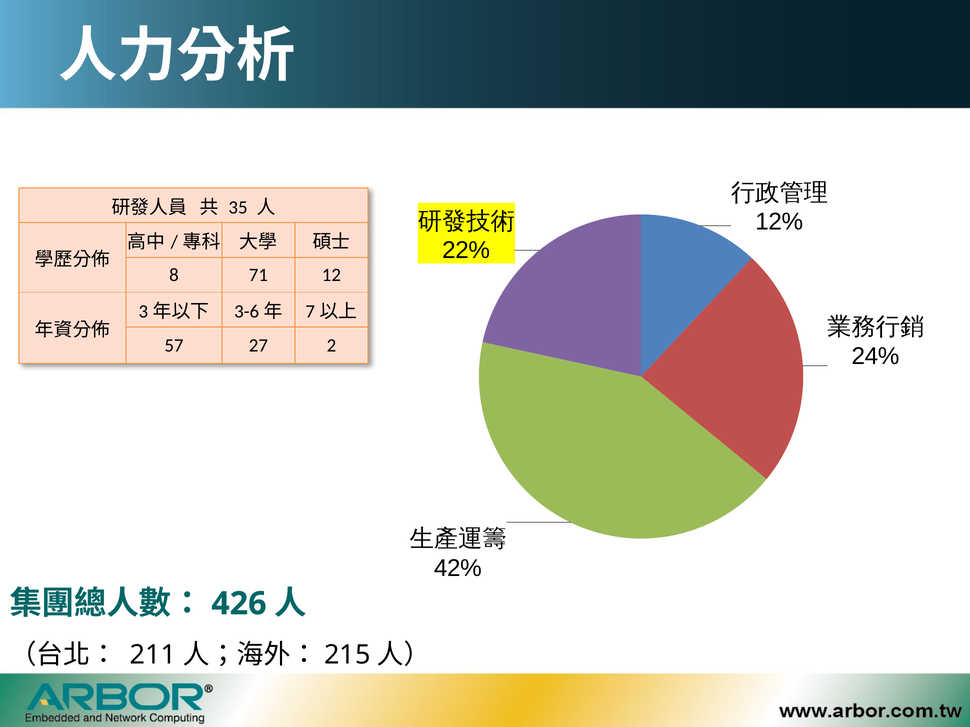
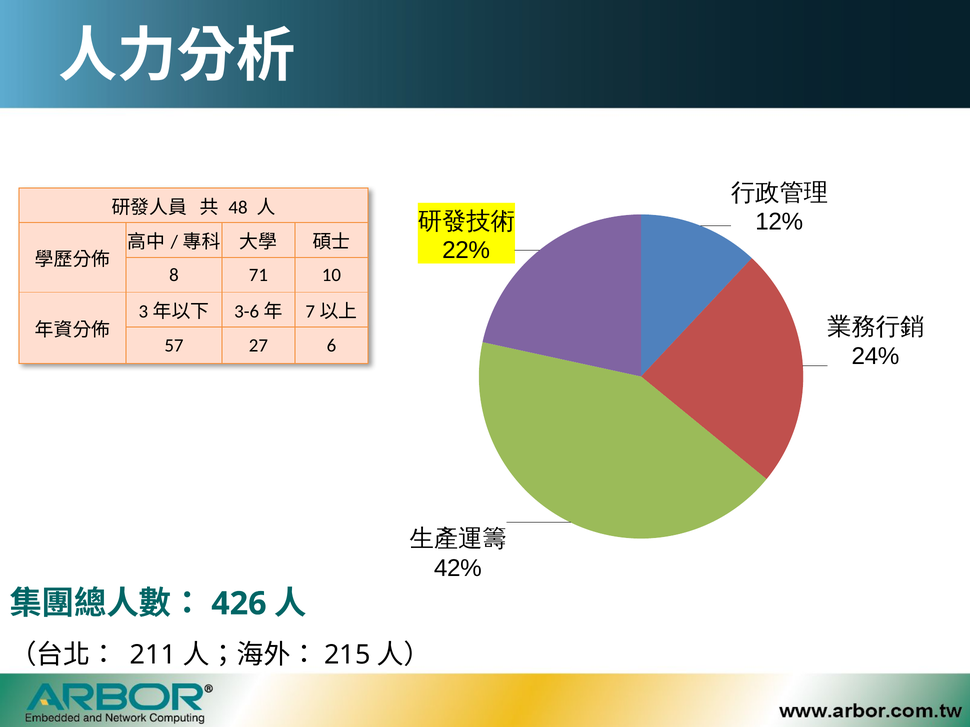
35: 35 -> 48 (238, 207)
12: 12 -> 10 (331, 275)
2: 2 -> 6 (331, 346)
